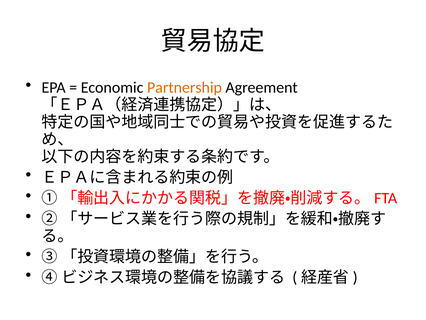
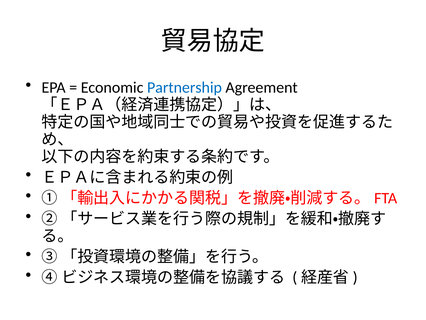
Partnership colour: orange -> blue (184, 87)
